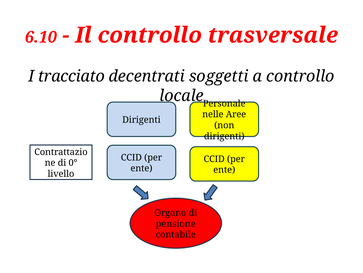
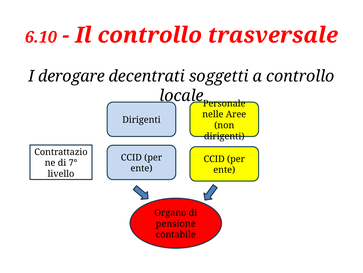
tracciato: tracciato -> derogare (71, 76)
0°: 0° -> 7° (73, 162)
